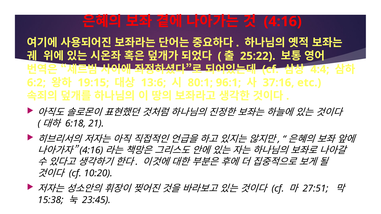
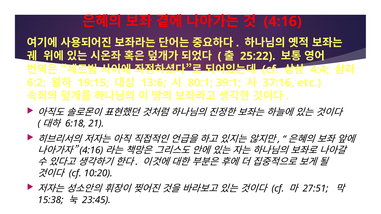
96:1: 96:1 -> 39:1 (228, 83)
